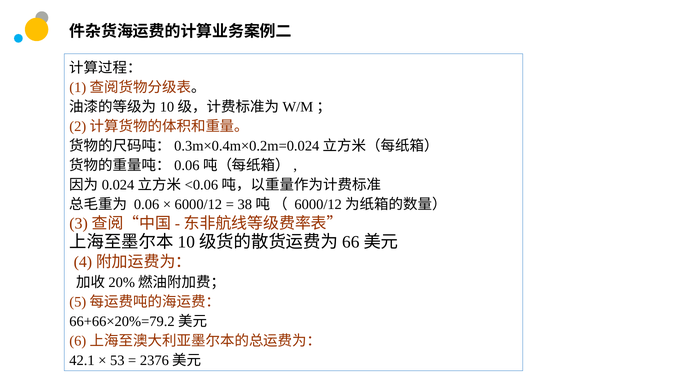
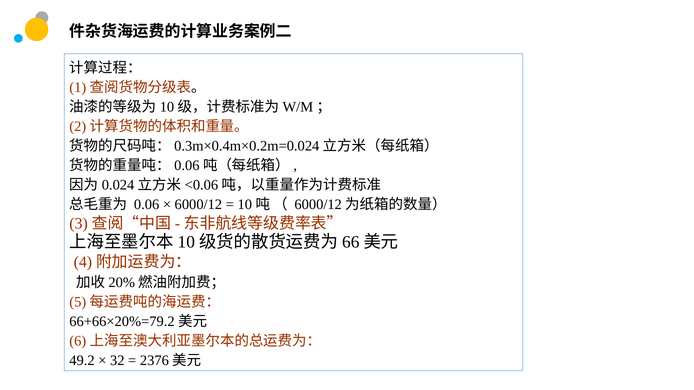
38: 38 -> 10 (245, 205)
42.1: 42.1 -> 49.2 (82, 361)
53: 53 -> 32 (117, 361)
